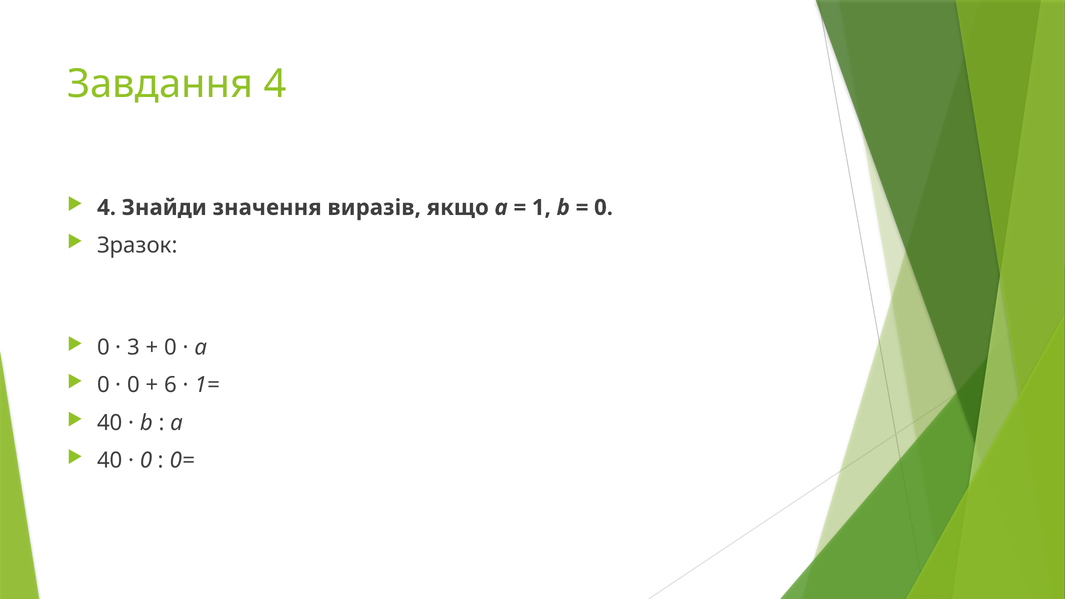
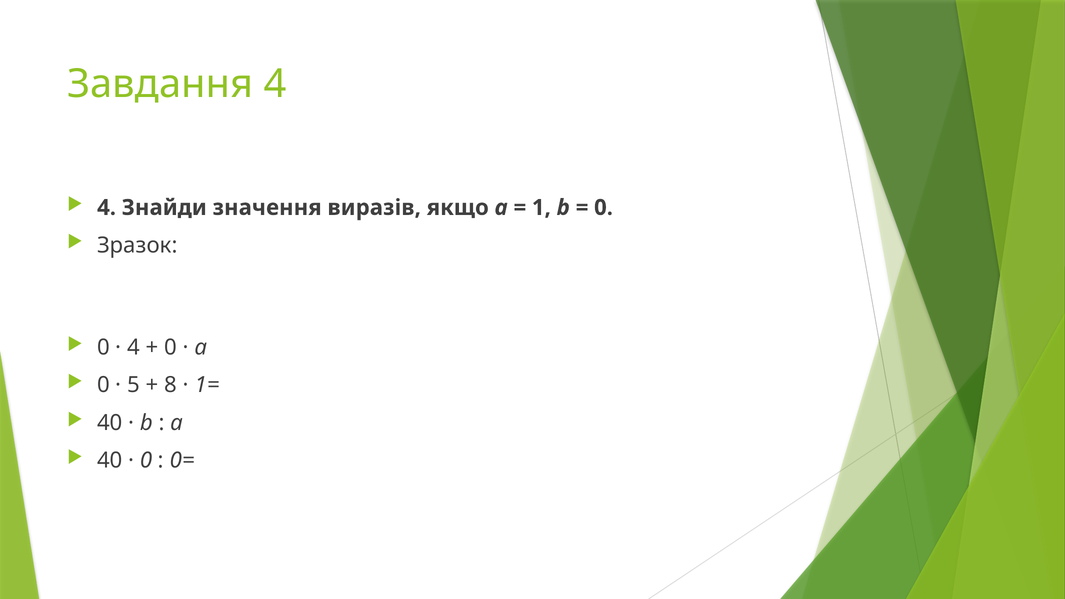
3: 3 -> 4 (134, 347)
0: 0 -> 5 (134, 385)
6: 6 -> 8 (171, 385)
